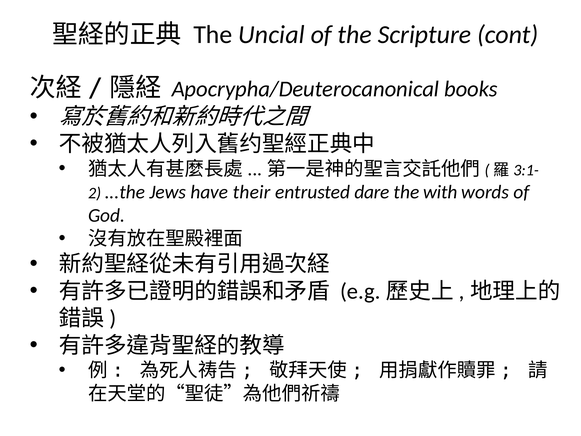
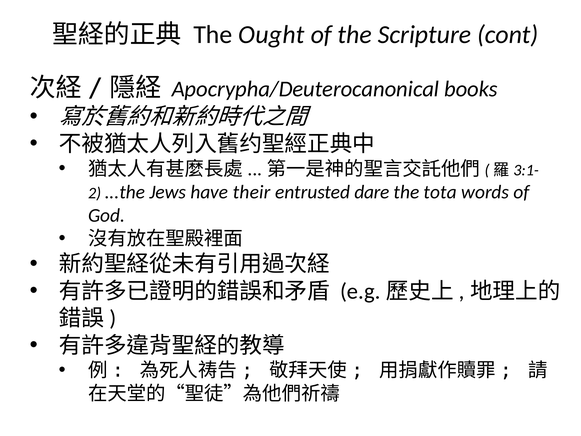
Uncial: Uncial -> Ought (271, 35)
with: with -> tota (440, 192)
